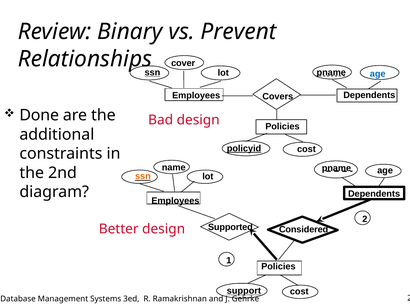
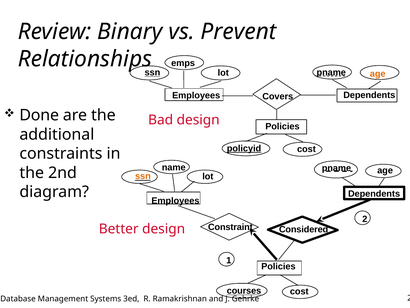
cover: cover -> emps (183, 63)
age colour: blue -> orange (378, 74)
Supported: Supported -> Constraint (230, 227)
support: support -> courses (244, 290)
